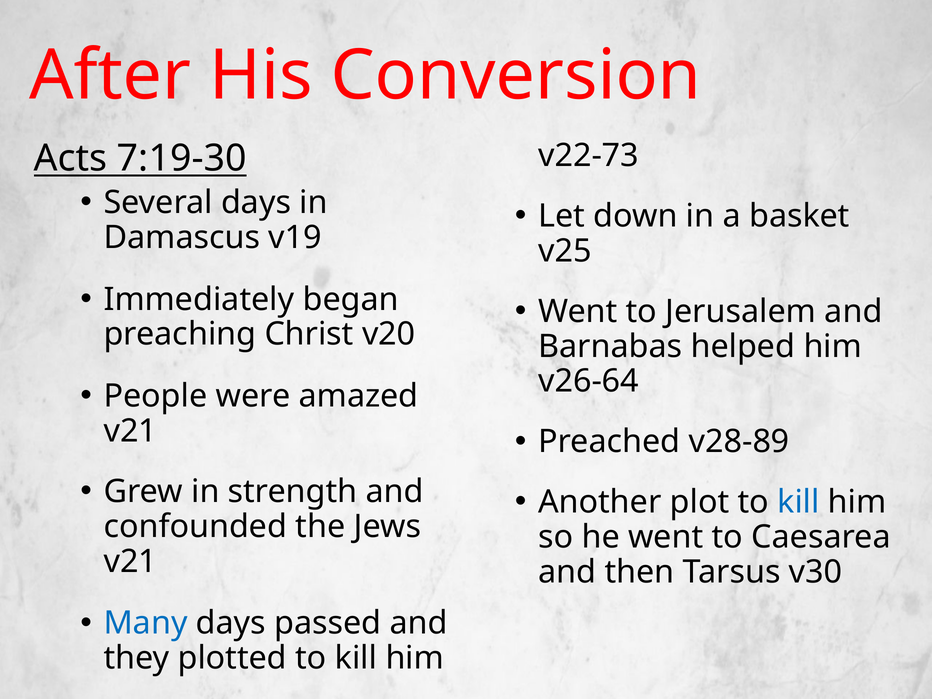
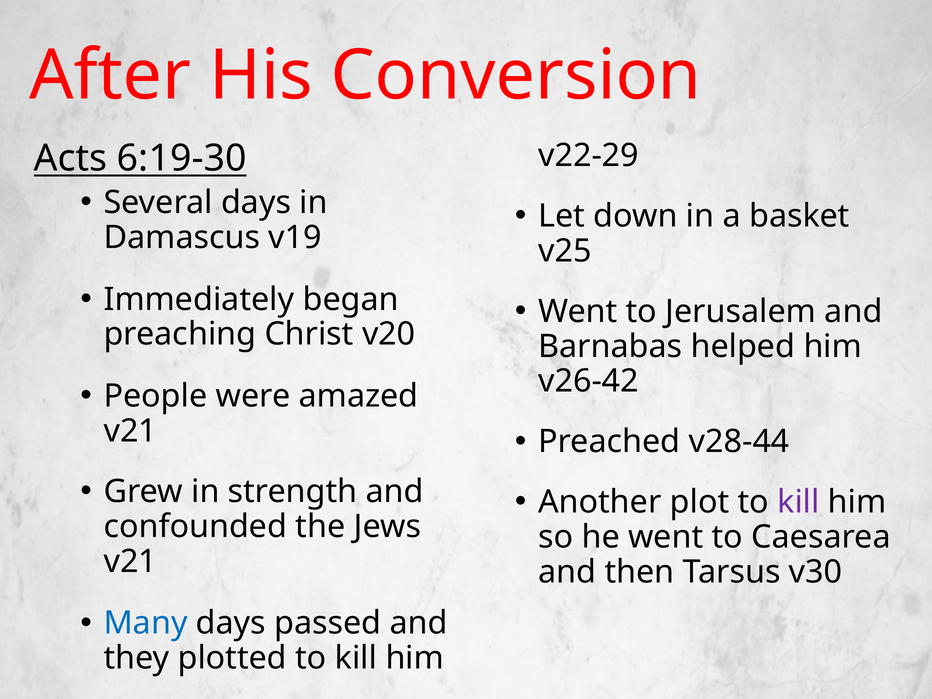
v22-73: v22-73 -> v22-29 (589, 156)
7:19-30: 7:19-30 -> 6:19-30 (182, 158)
v26-64: v26-64 -> v26-42 (589, 381)
v28-89: v28-89 -> v28-44 (739, 442)
kill colour: blue -> purple (798, 502)
